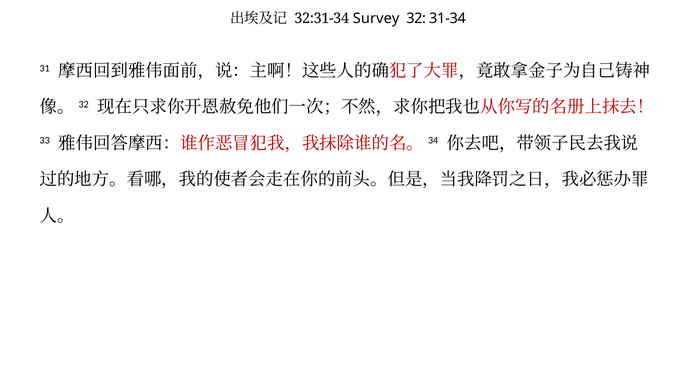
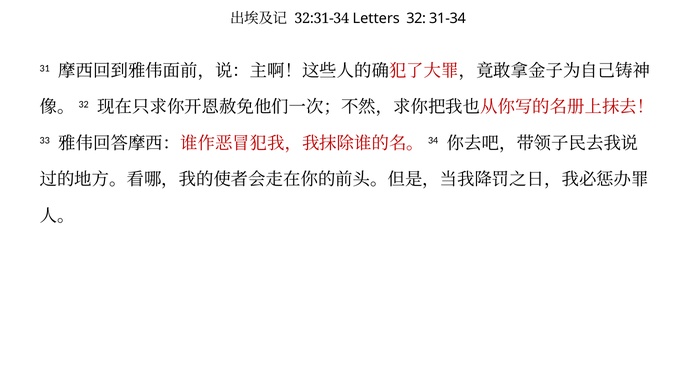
Survey: Survey -> Letters (376, 18)
